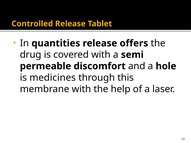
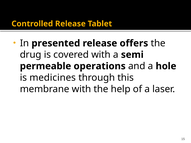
quantities: quantities -> presented (56, 43)
discomfort: discomfort -> operations (100, 66)
